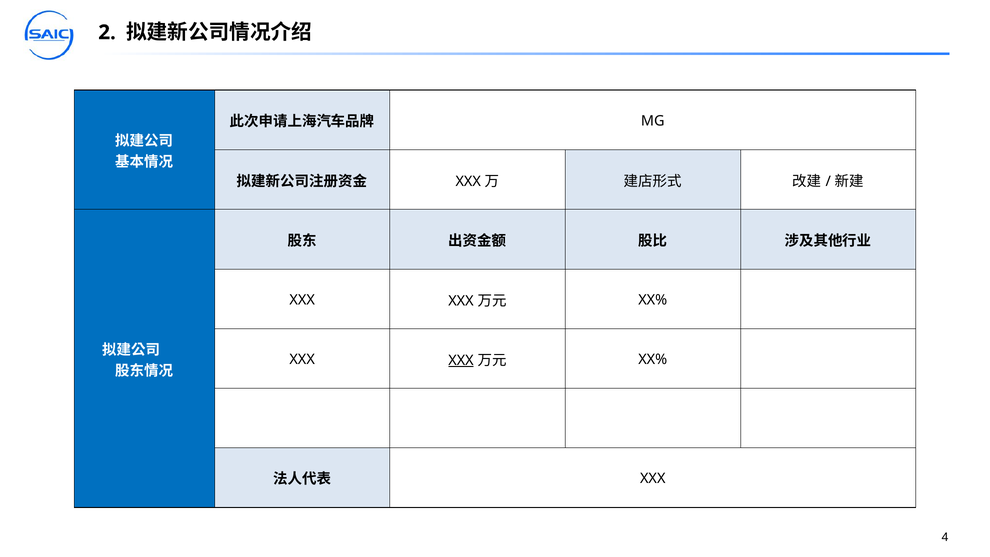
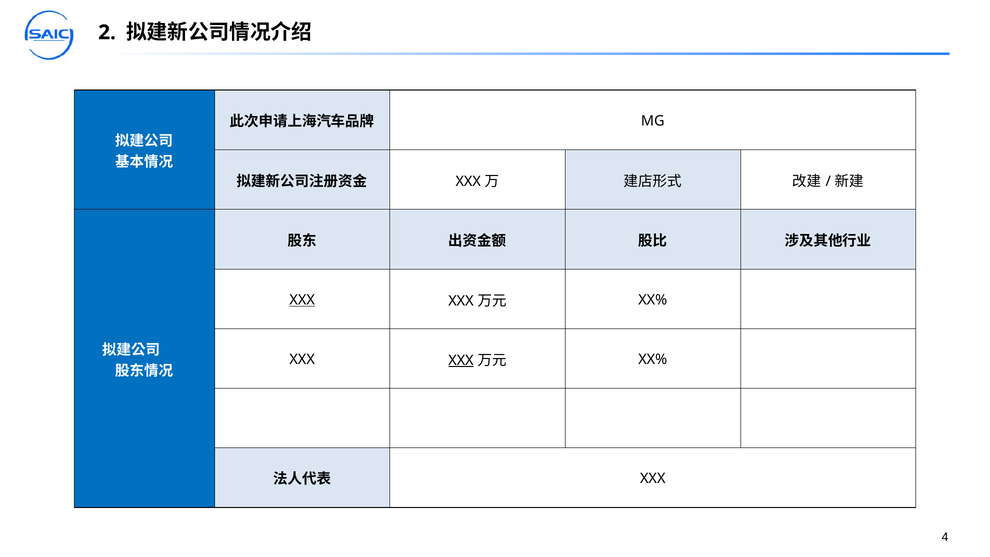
XXX underline: none -> present (302, 300)
